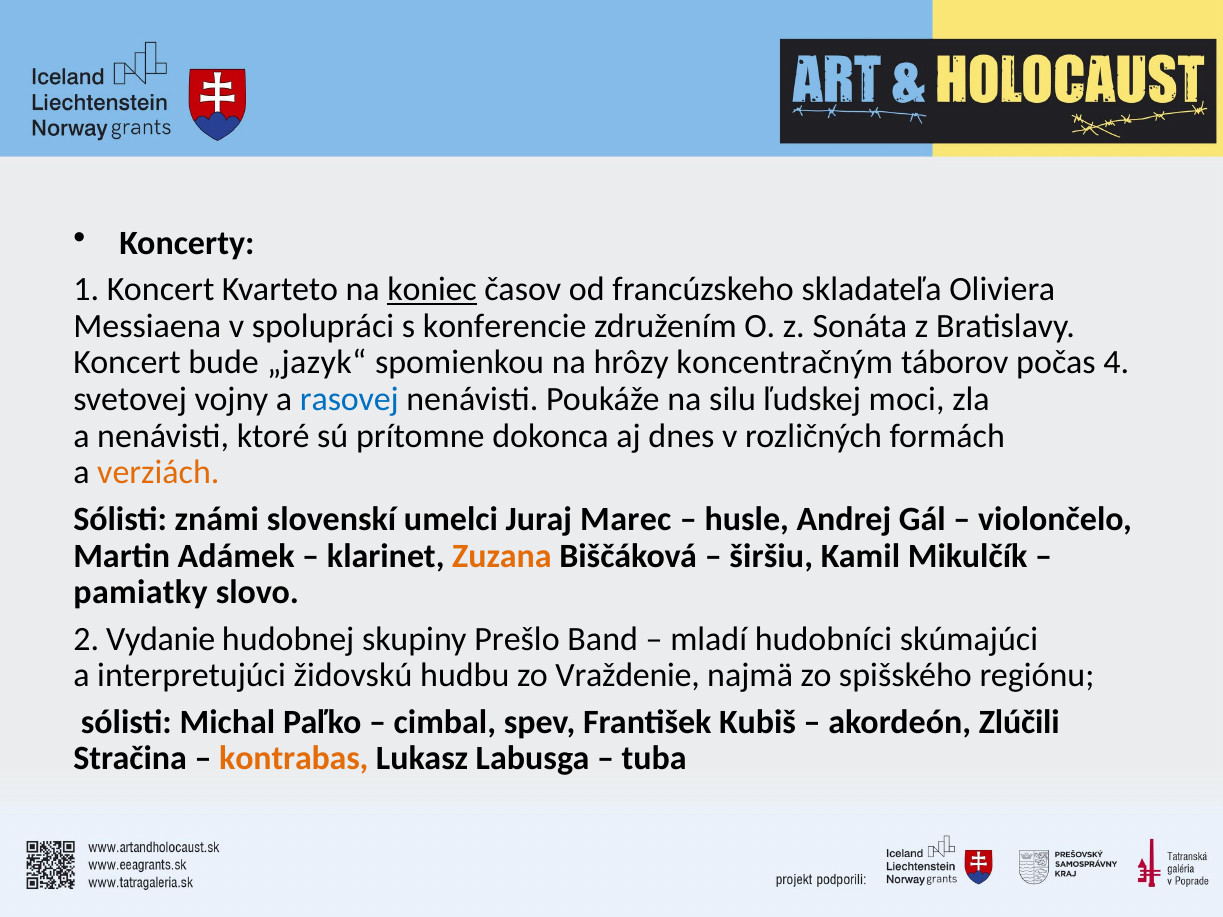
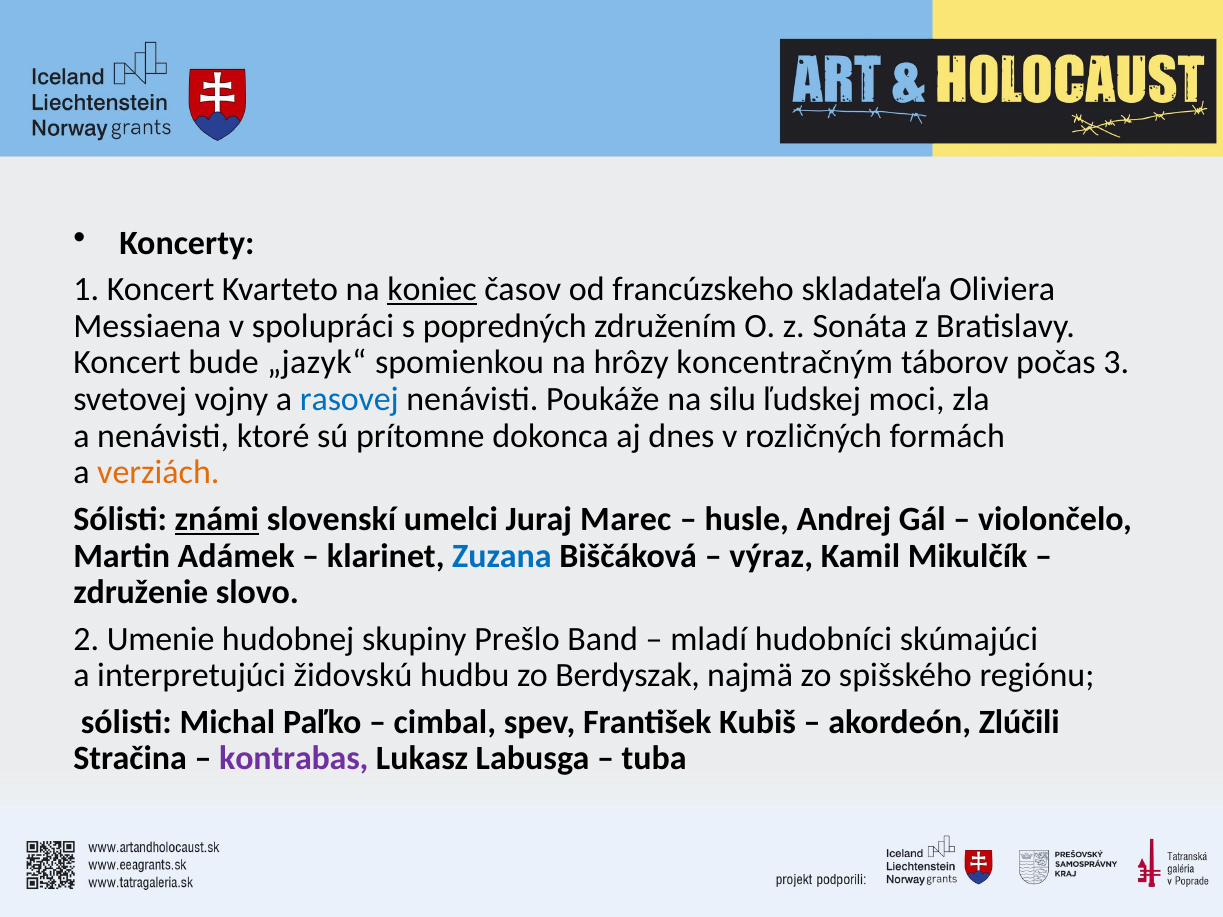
konferencie: konferencie -> popredných (505, 326)
4: 4 -> 3 (1116, 363)
známi underline: none -> present (217, 519)
Zuzana colour: orange -> blue (502, 556)
širšiu: širšiu -> výraz (771, 556)
pamiatky: pamiatky -> združenie (141, 593)
Vydanie: Vydanie -> Umenie (161, 639)
Vraždenie: Vraždenie -> Berdyszak (628, 676)
kontrabas colour: orange -> purple (294, 759)
